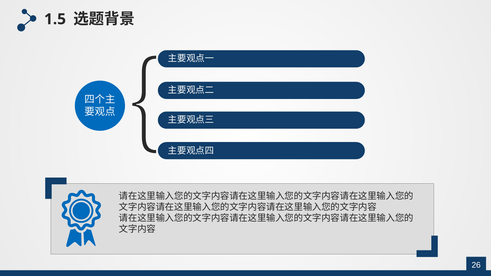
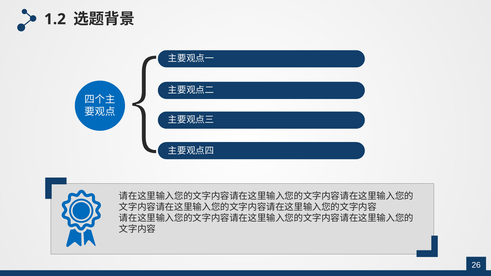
1.5: 1.5 -> 1.2 (55, 19)
